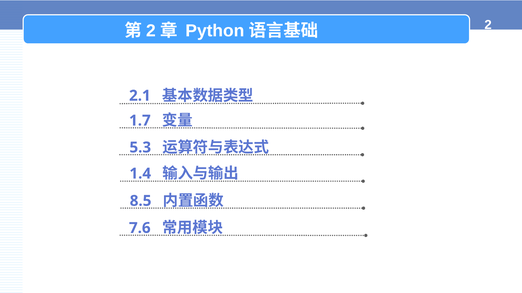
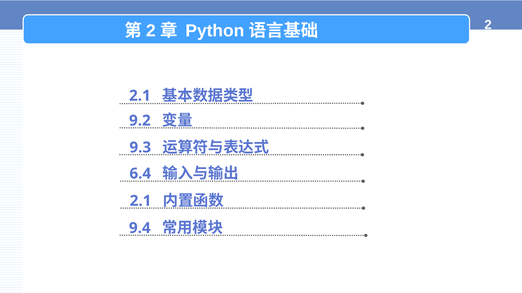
1.7: 1.7 -> 9.2 (140, 121)
5.3: 5.3 -> 9.3 (140, 148)
1.4: 1.4 -> 6.4 (140, 174)
8.5: 8.5 -> 2.1 (141, 201)
7.6: 7.6 -> 9.4 (140, 228)
